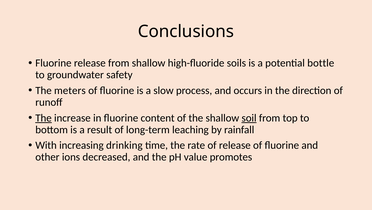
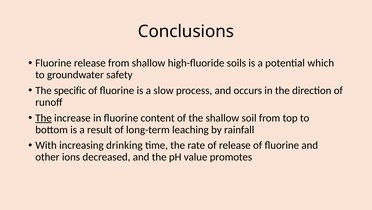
bottle: bottle -> which (321, 63)
meters: meters -> specific (70, 90)
soil underline: present -> none (249, 118)
